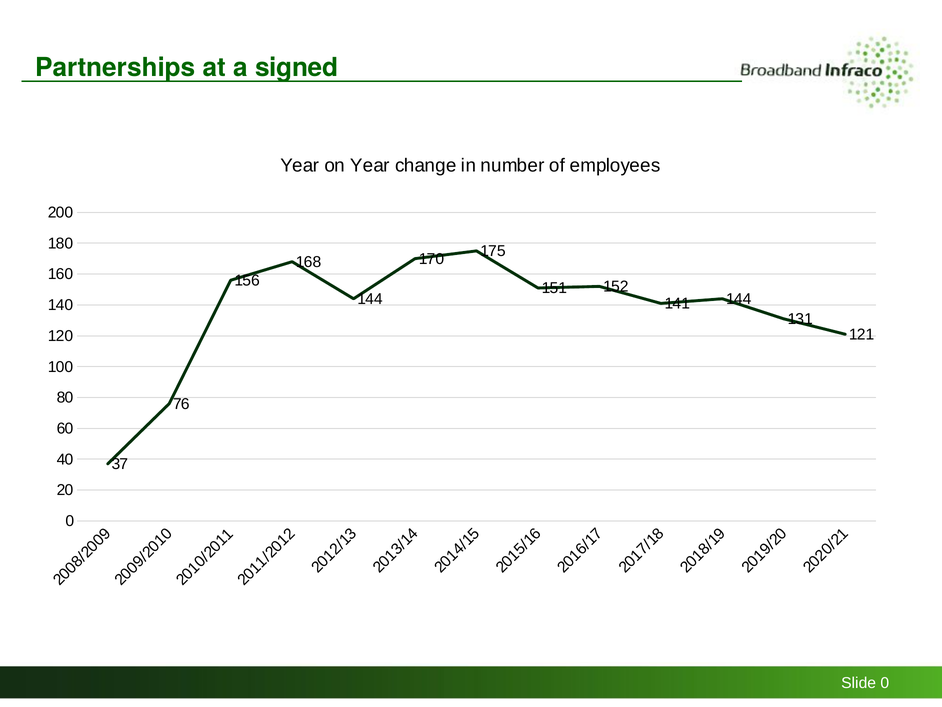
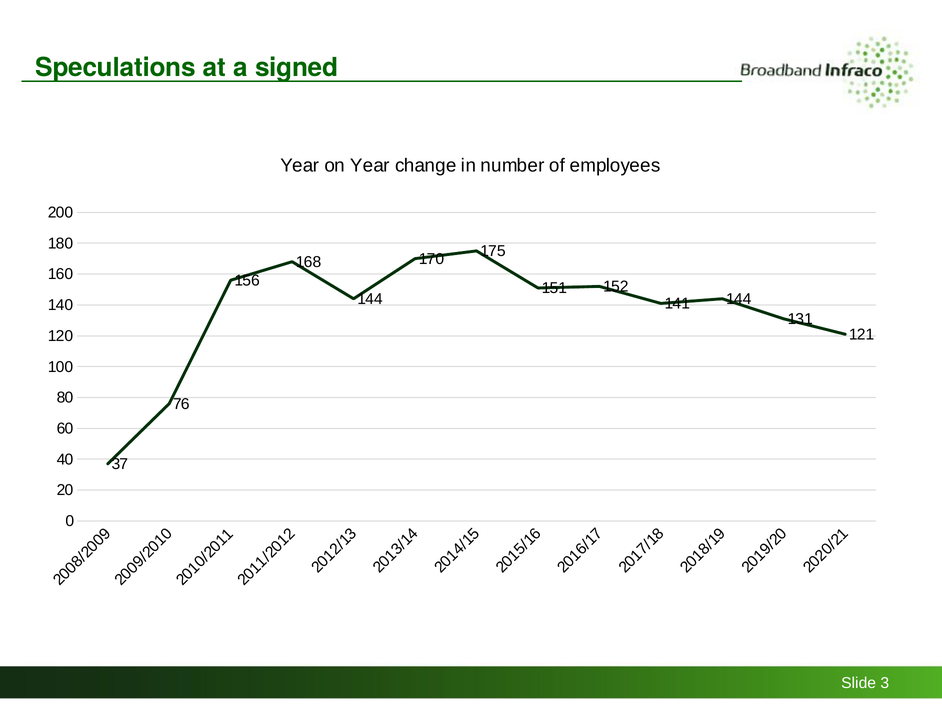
Partnerships: Partnerships -> Speculations (116, 67)
Slide 0: 0 -> 3 (885, 682)
